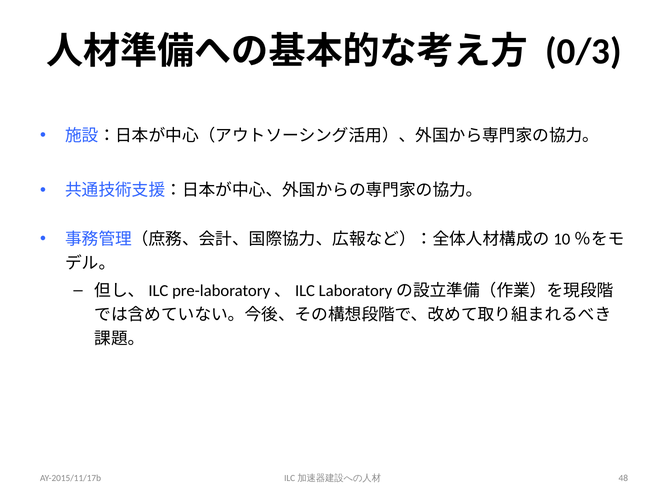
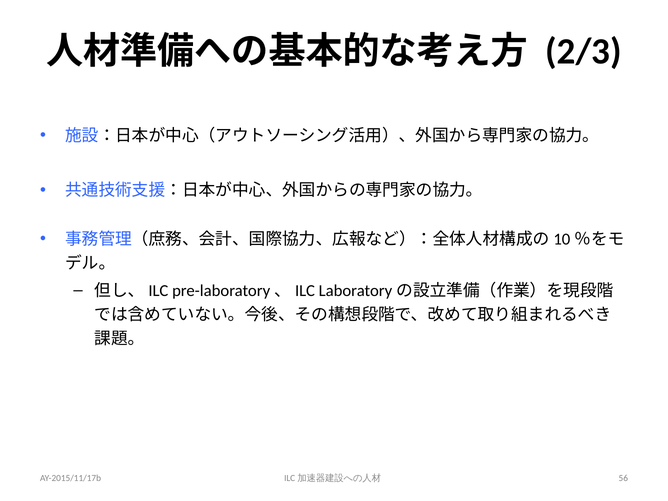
0/3: 0/3 -> 2/3 (584, 51)
48: 48 -> 56 (623, 478)
